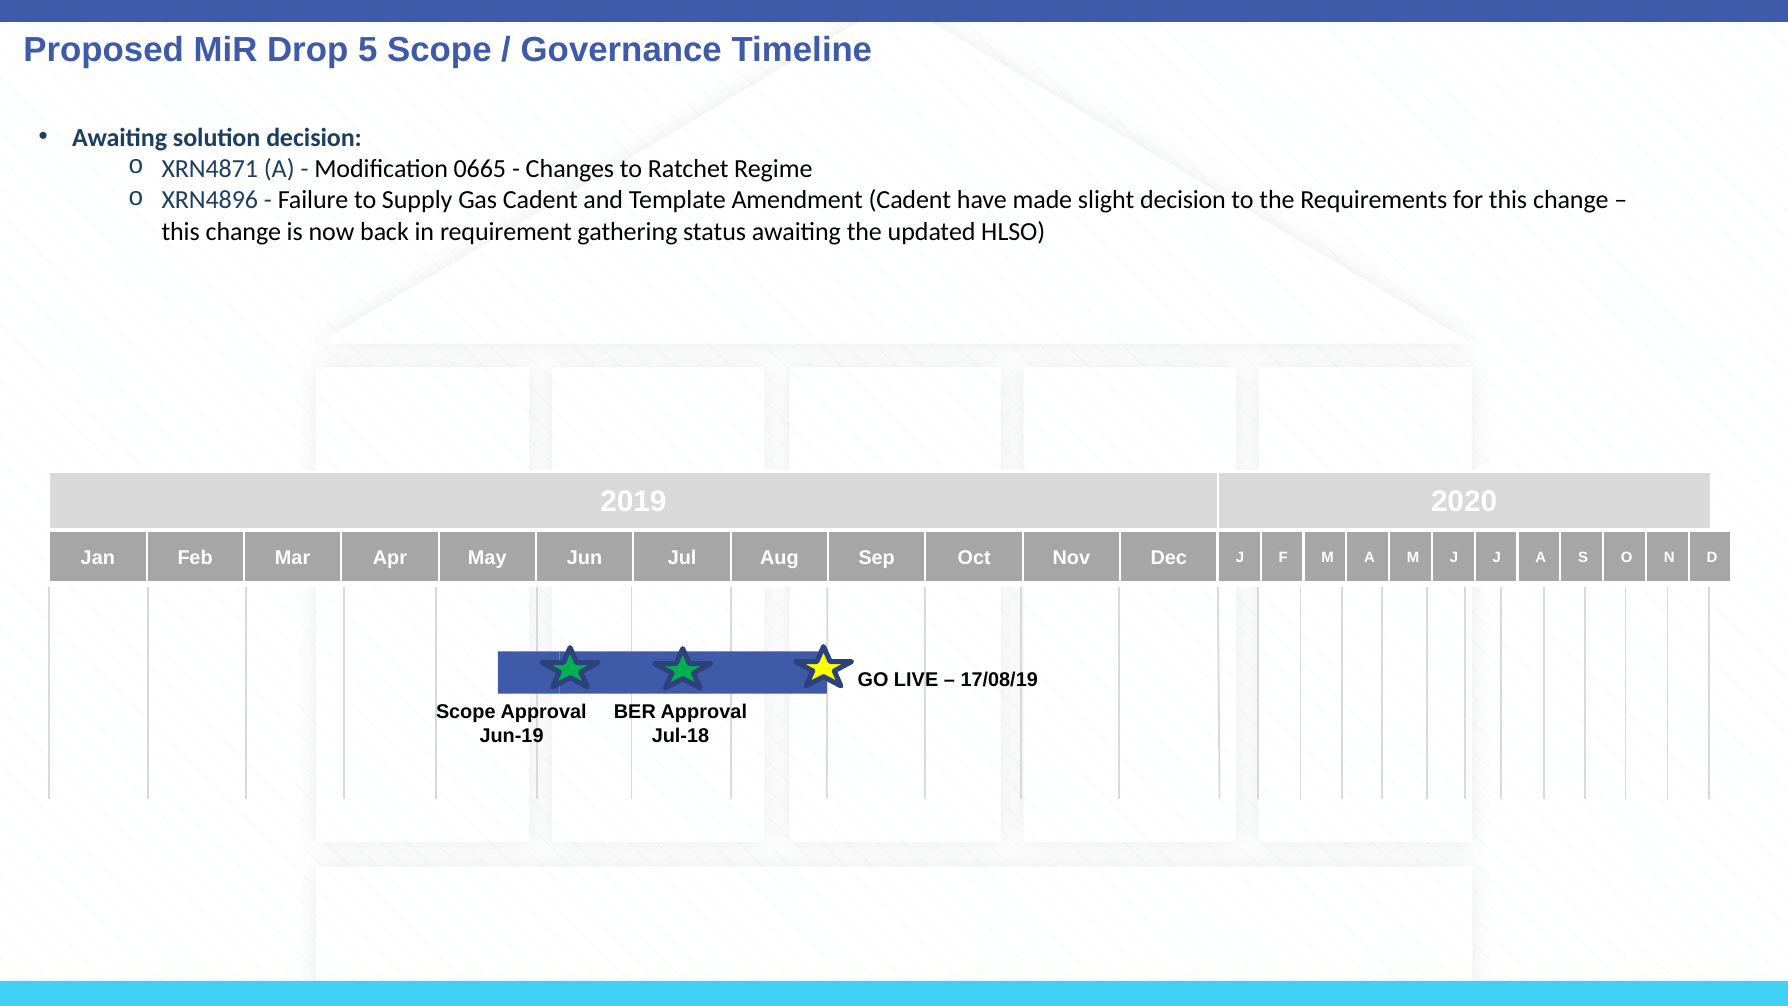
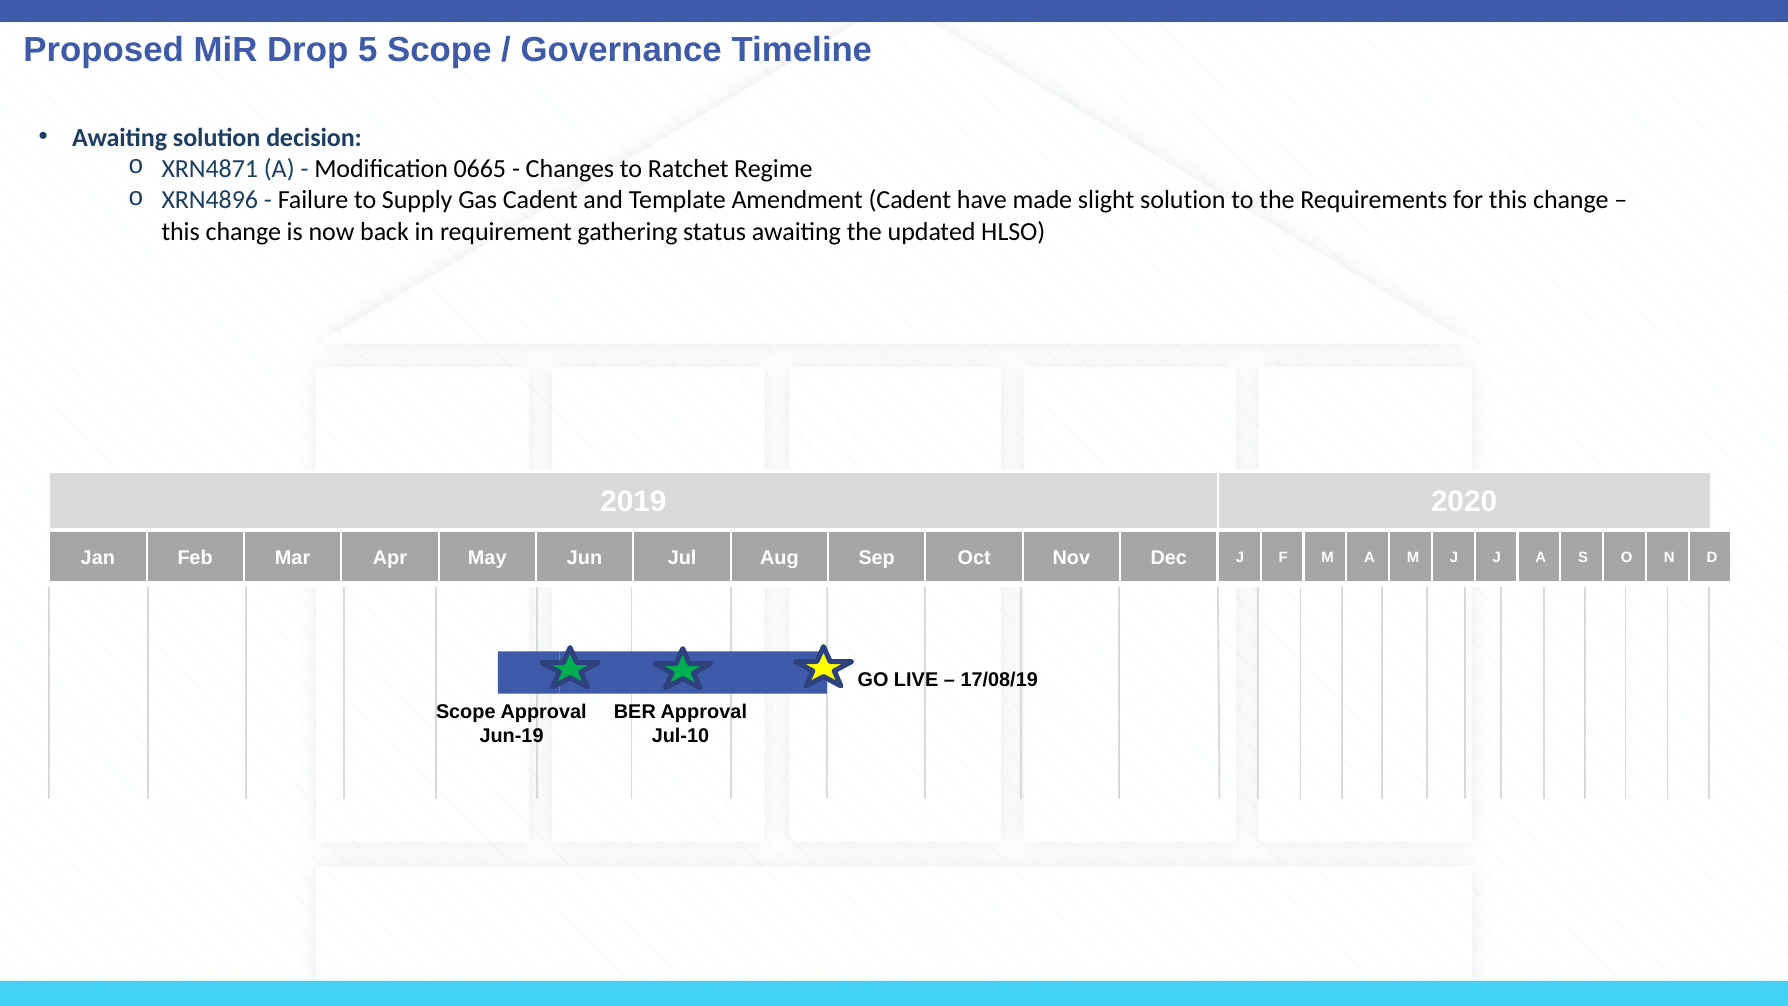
slight decision: decision -> solution (1183, 200)
Jul-18: Jul-18 -> Jul-10 (680, 736)
